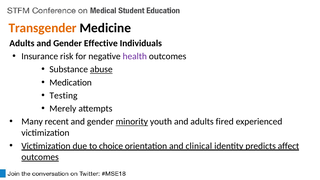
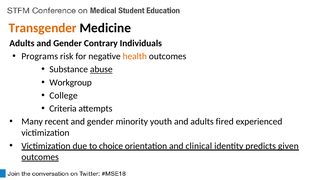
Effective: Effective -> Contrary (101, 43)
Insurance: Insurance -> Programs (40, 56)
health colour: purple -> orange (135, 56)
Medication: Medication -> Workgroup (71, 82)
Testing: Testing -> College (64, 96)
Merely: Merely -> Criteria (63, 109)
minority underline: present -> none (132, 122)
affect: affect -> given (288, 146)
